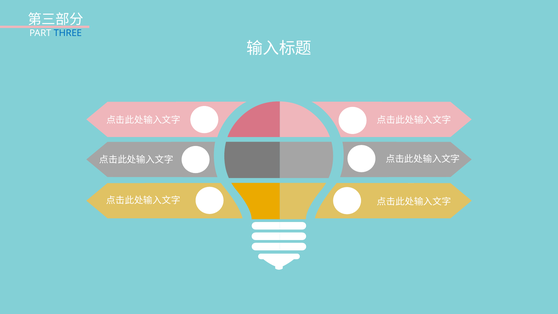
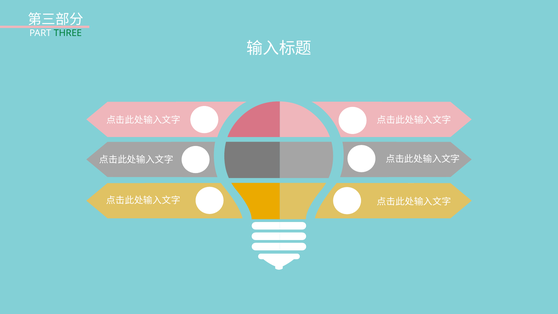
THREE colour: blue -> green (68, 33)
